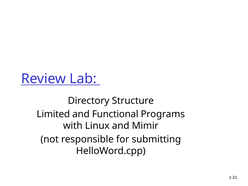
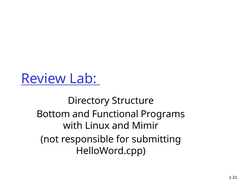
Limited: Limited -> Bottom (53, 114)
